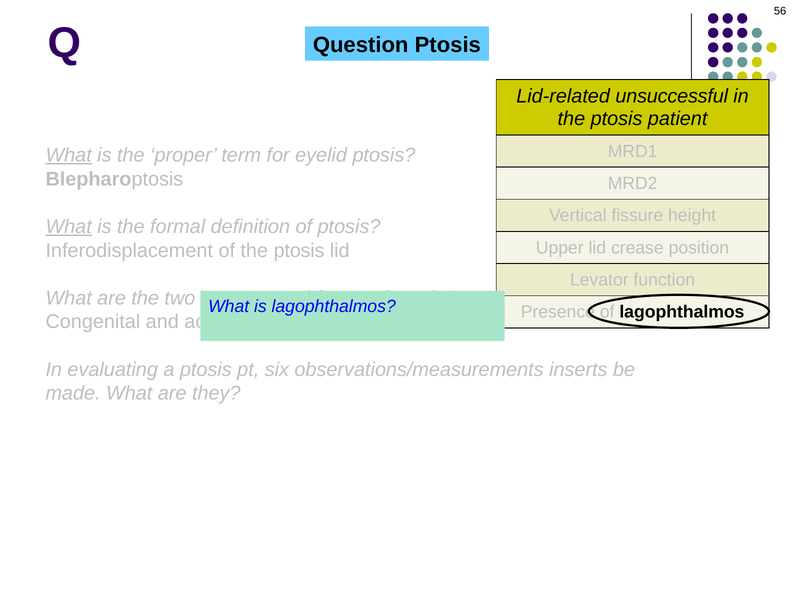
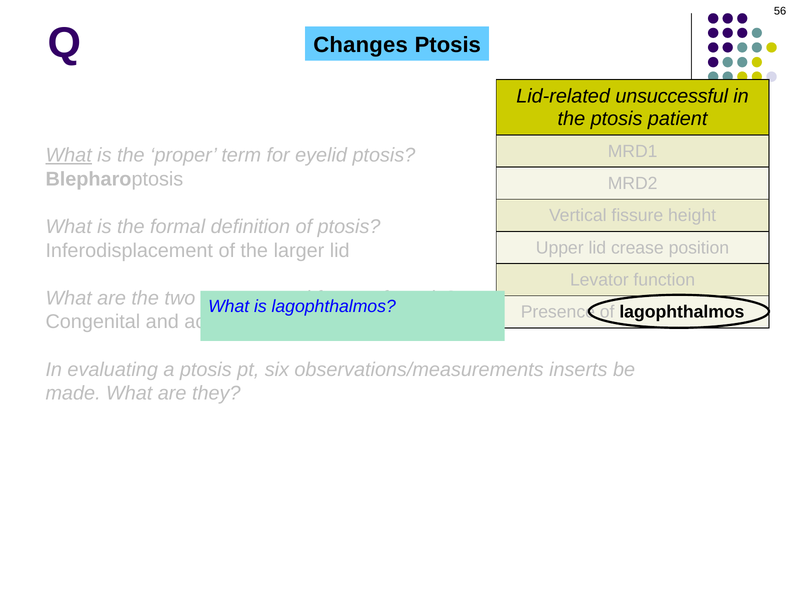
Question: Question -> Changes (361, 45)
What underline: present -> none (69, 227)
of the ptosis: ptosis -> larger (299, 251)
